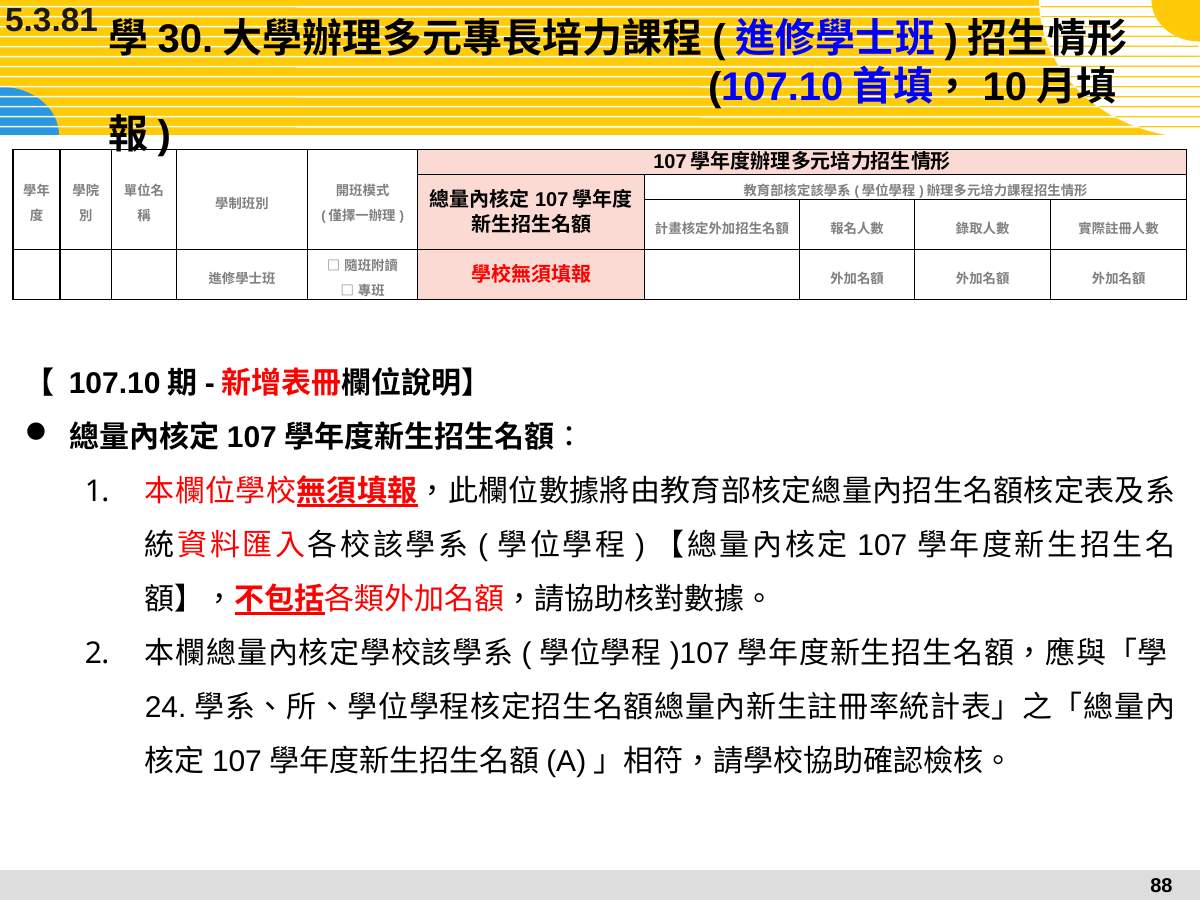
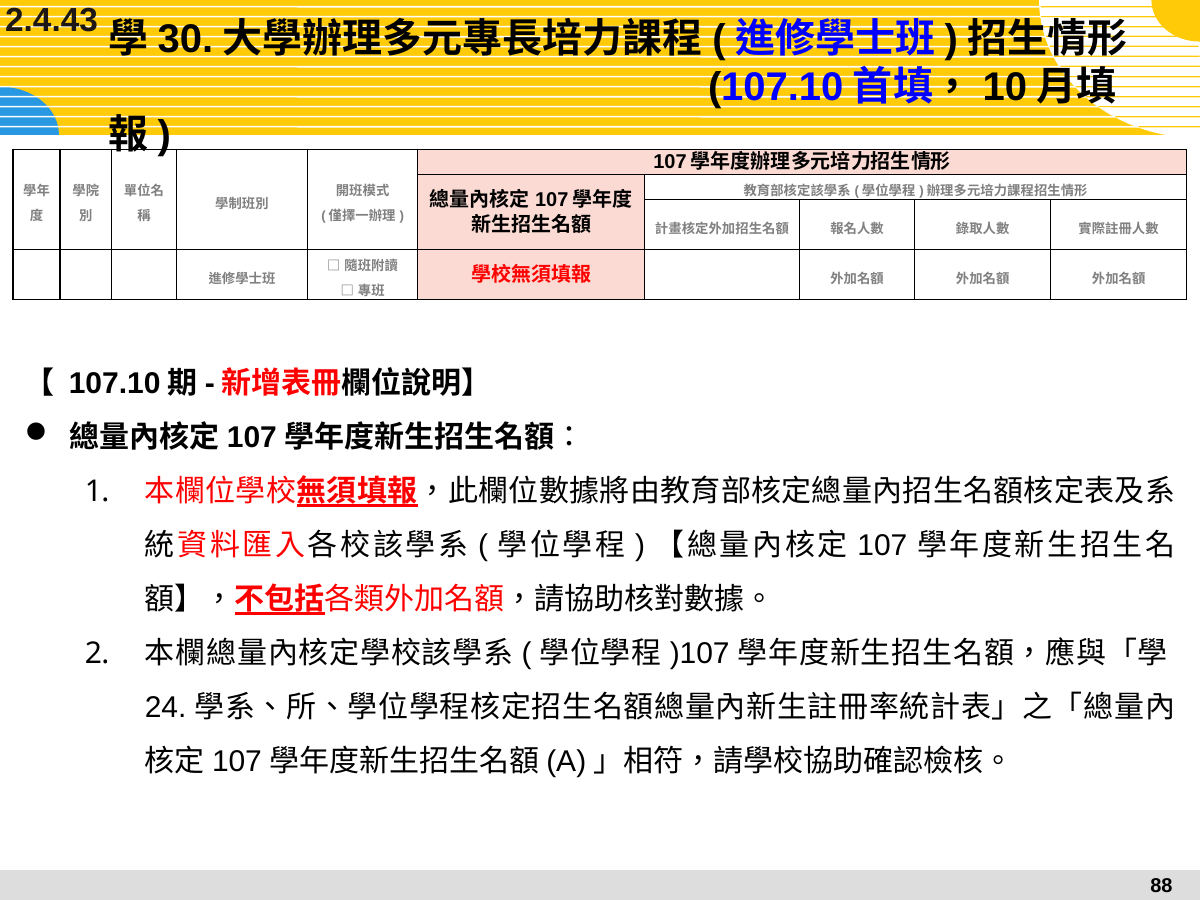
5.3.81: 5.3.81 -> 2.4.43 (52, 20)
